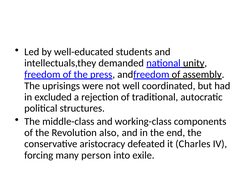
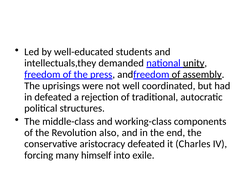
in excluded: excluded -> defeated (53, 97)
person: person -> himself (96, 155)
